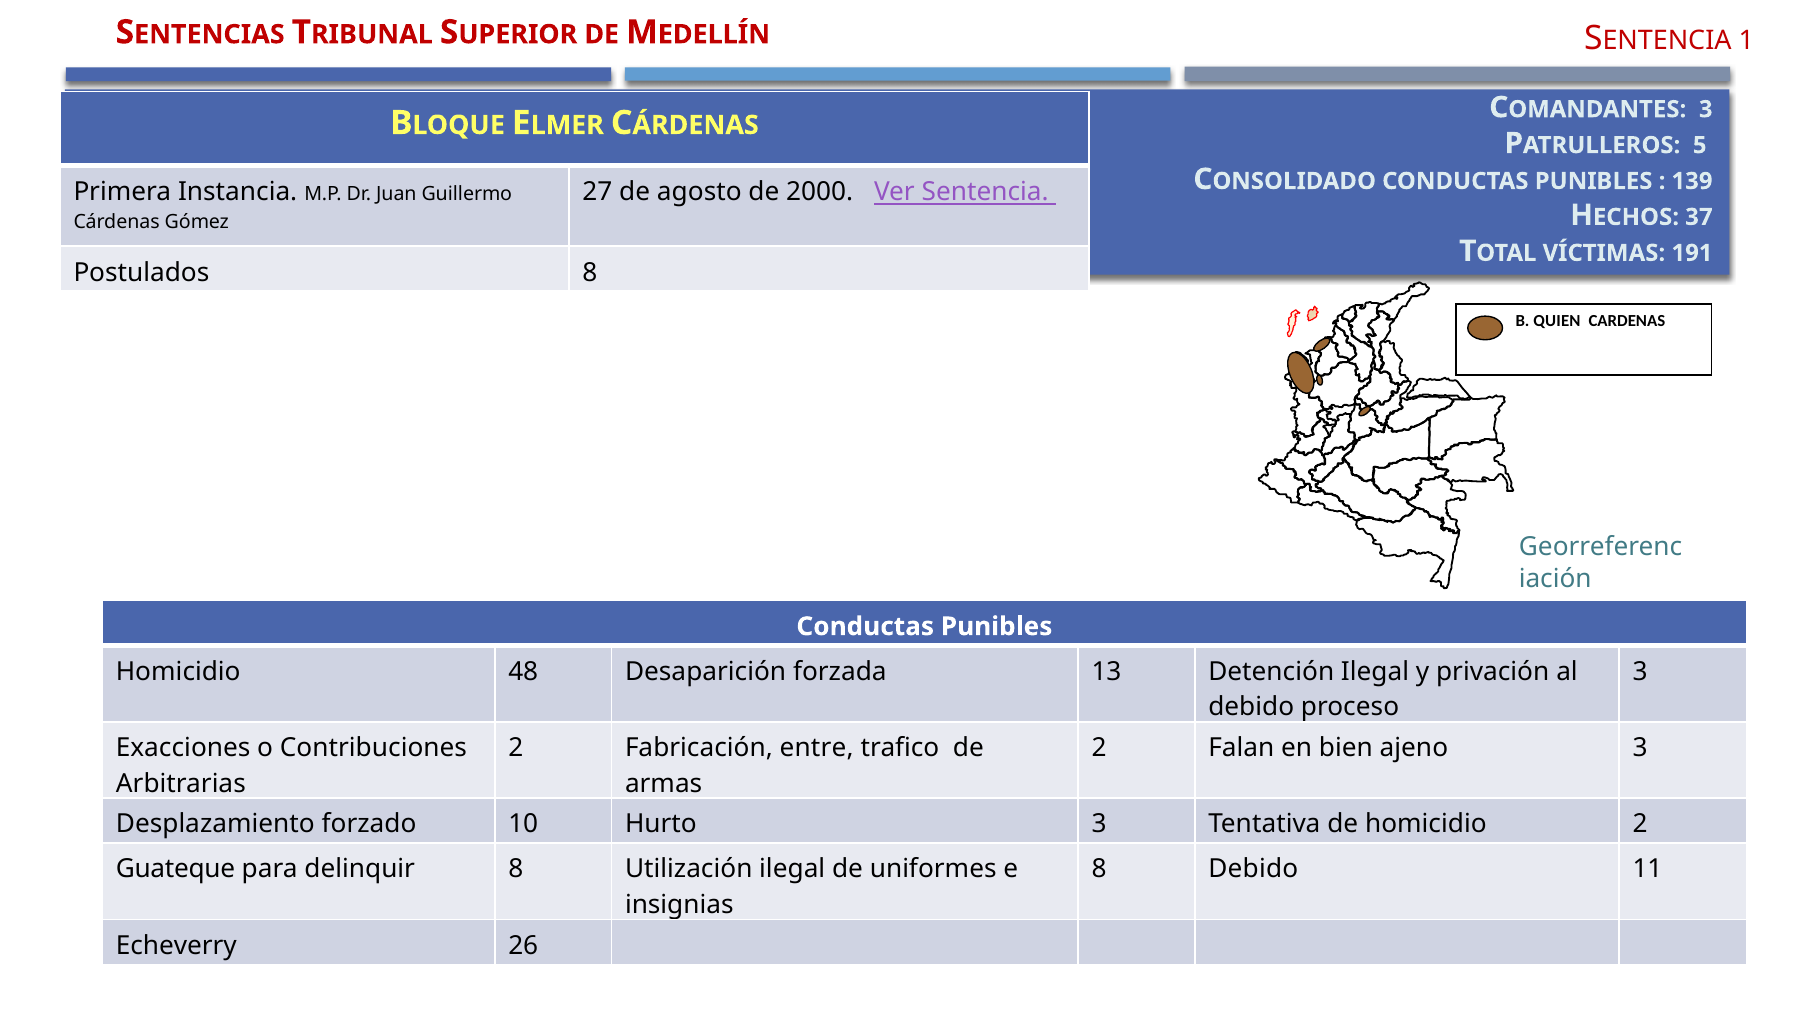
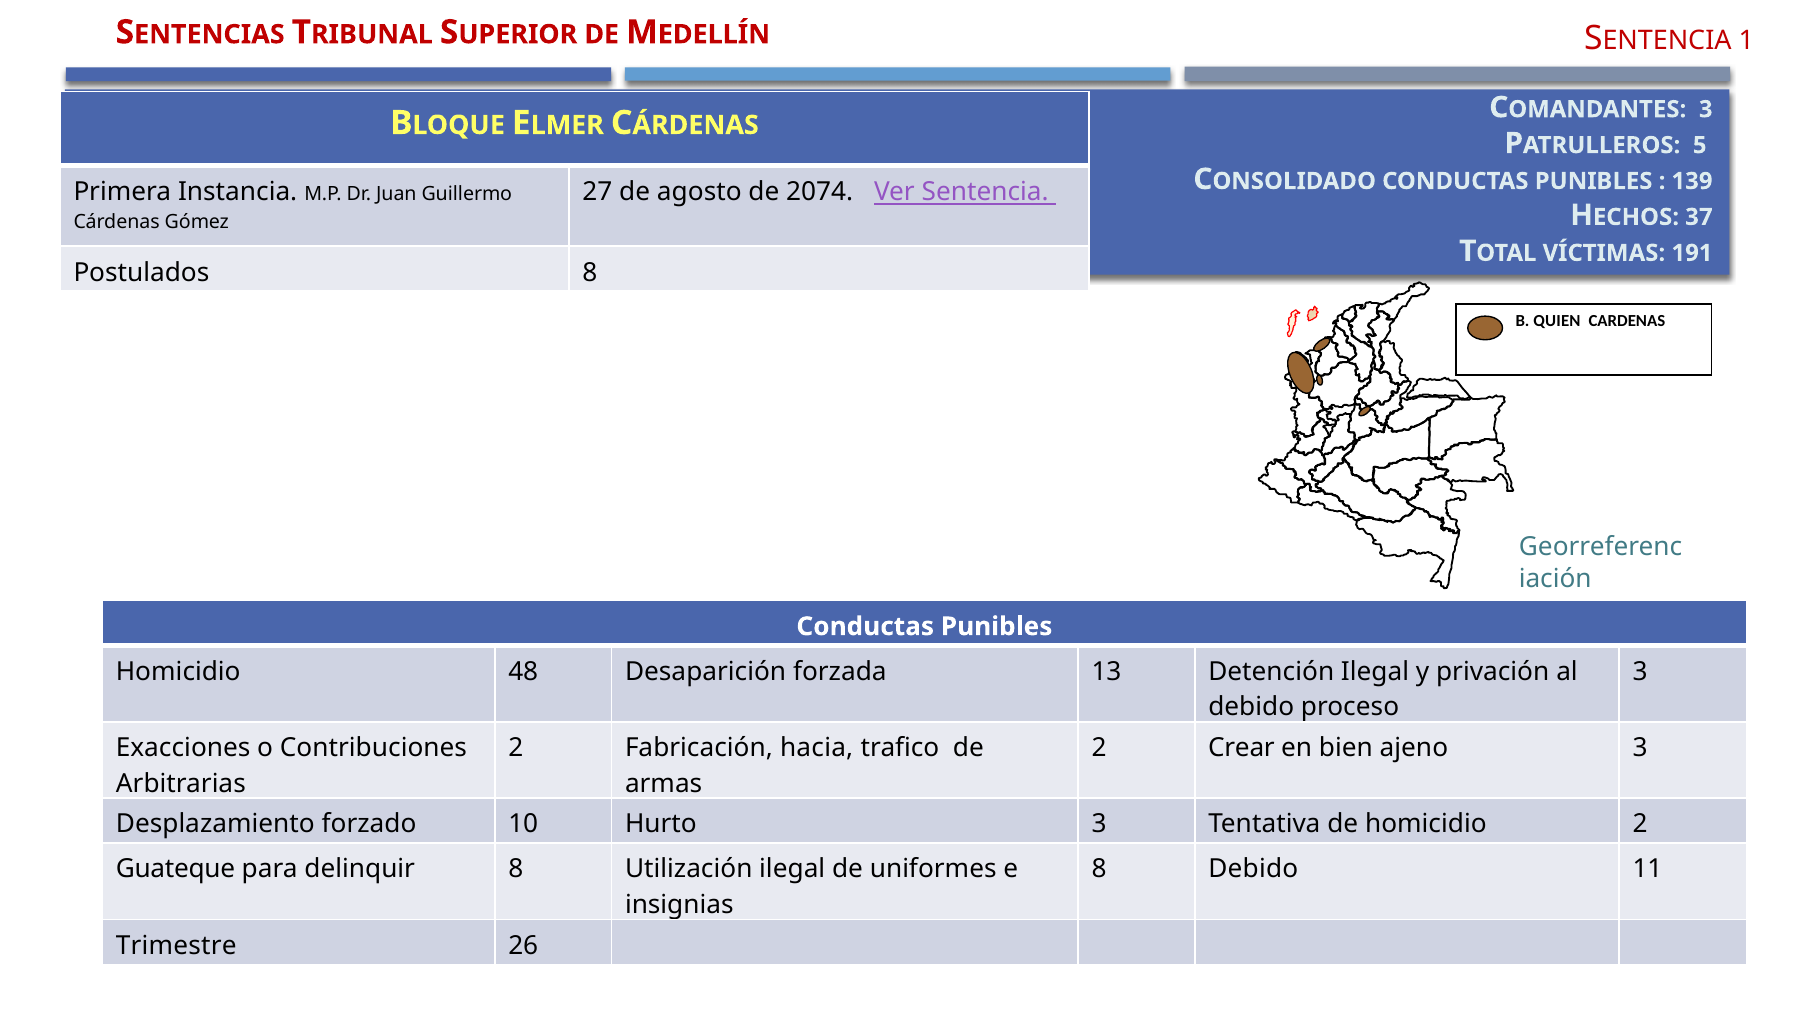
2000: 2000 -> 2074 (820, 192)
entre: entre -> hacia (817, 748)
Falan: Falan -> Crear (1241, 748)
Echeverry: Echeverry -> Trimestre (176, 946)
